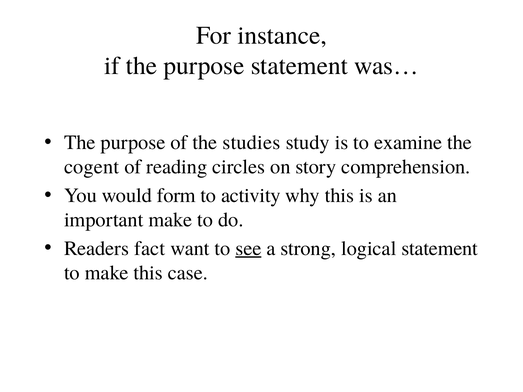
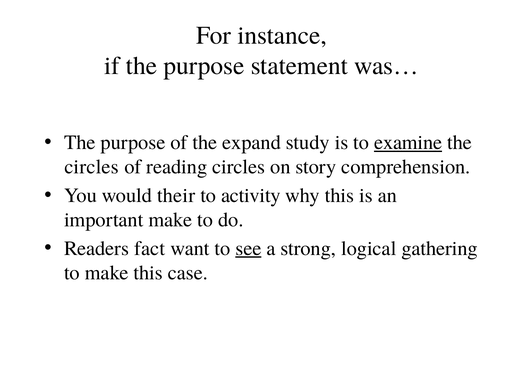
studies: studies -> expand (252, 143)
examine underline: none -> present (408, 143)
cogent: cogent -> circles (92, 167)
form: form -> their (176, 196)
logical statement: statement -> gathering (440, 248)
